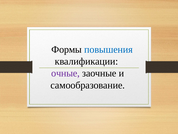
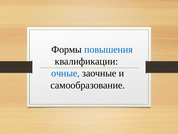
очные colour: purple -> blue (66, 73)
